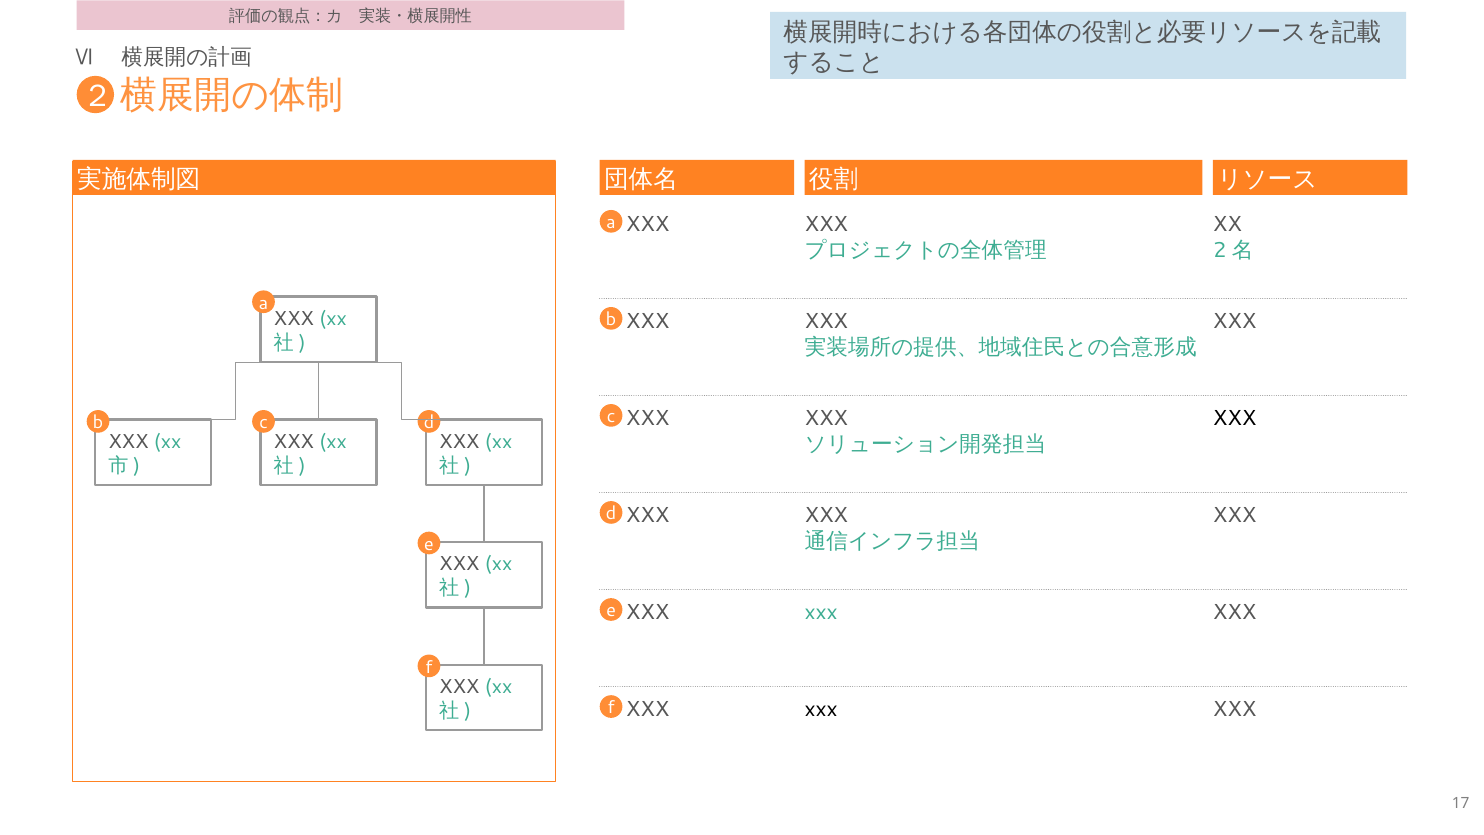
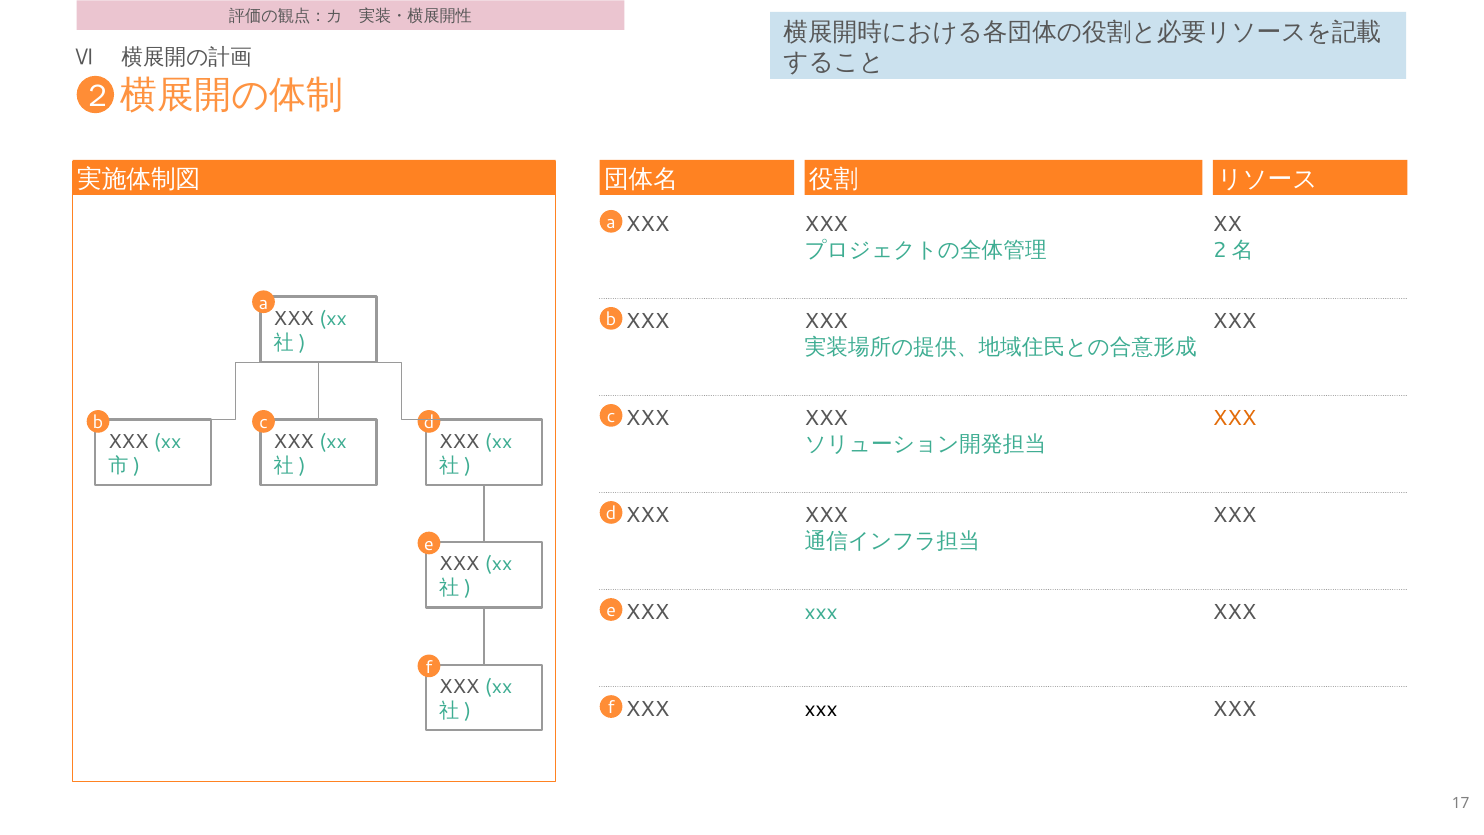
XXX colour: black -> orange (1235, 418)
